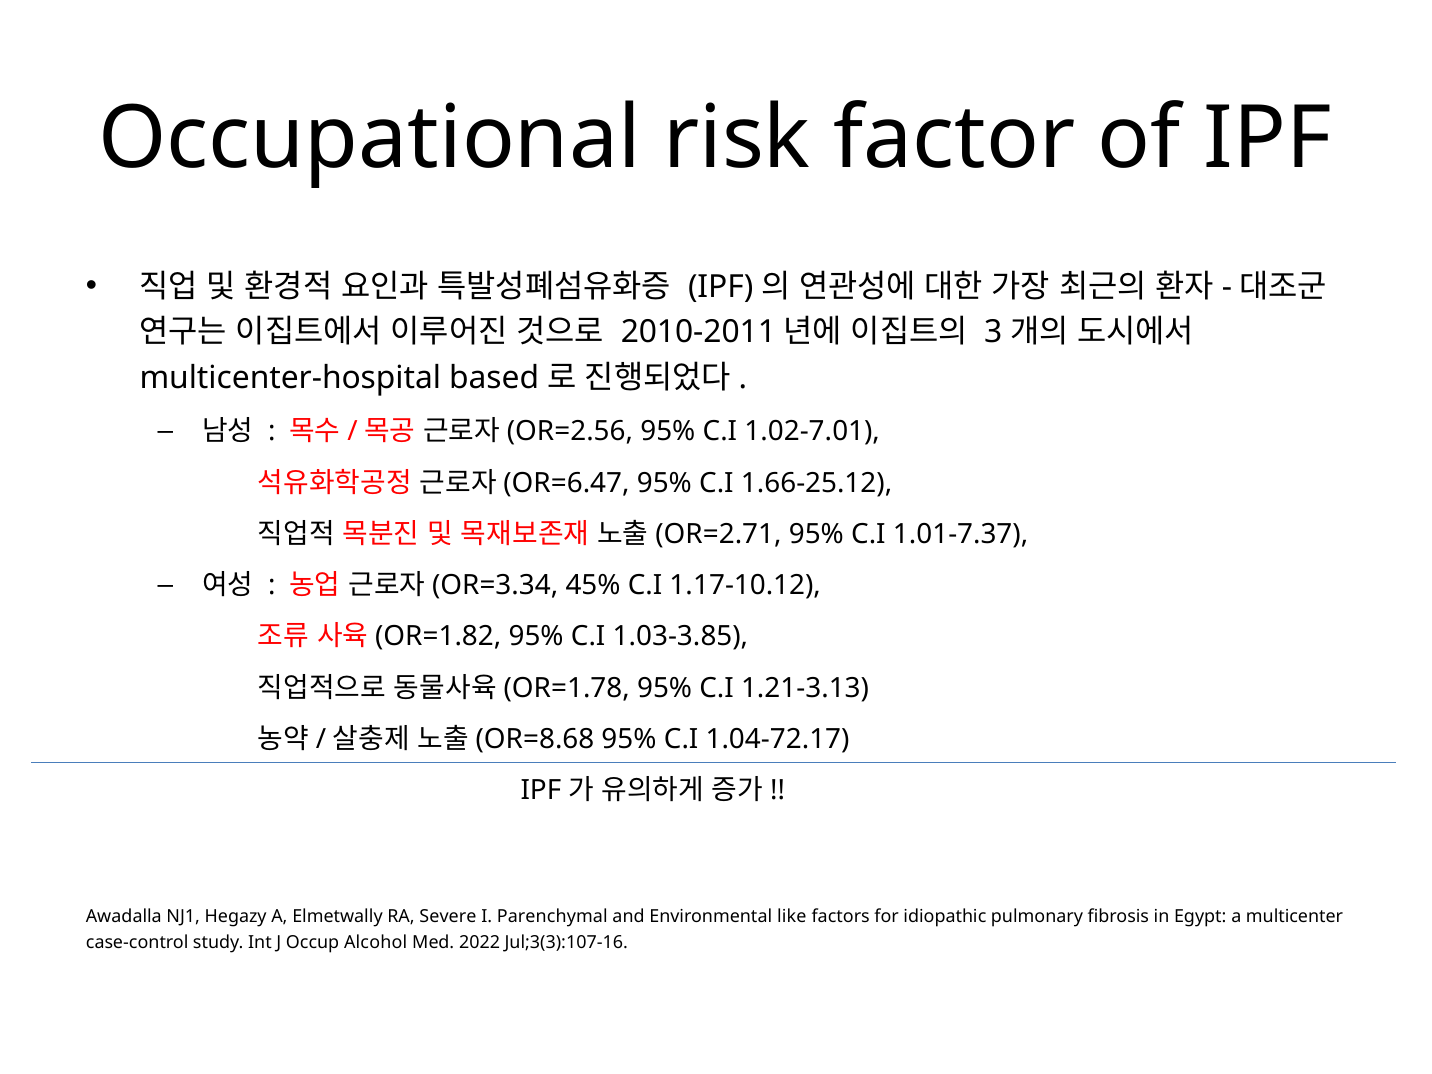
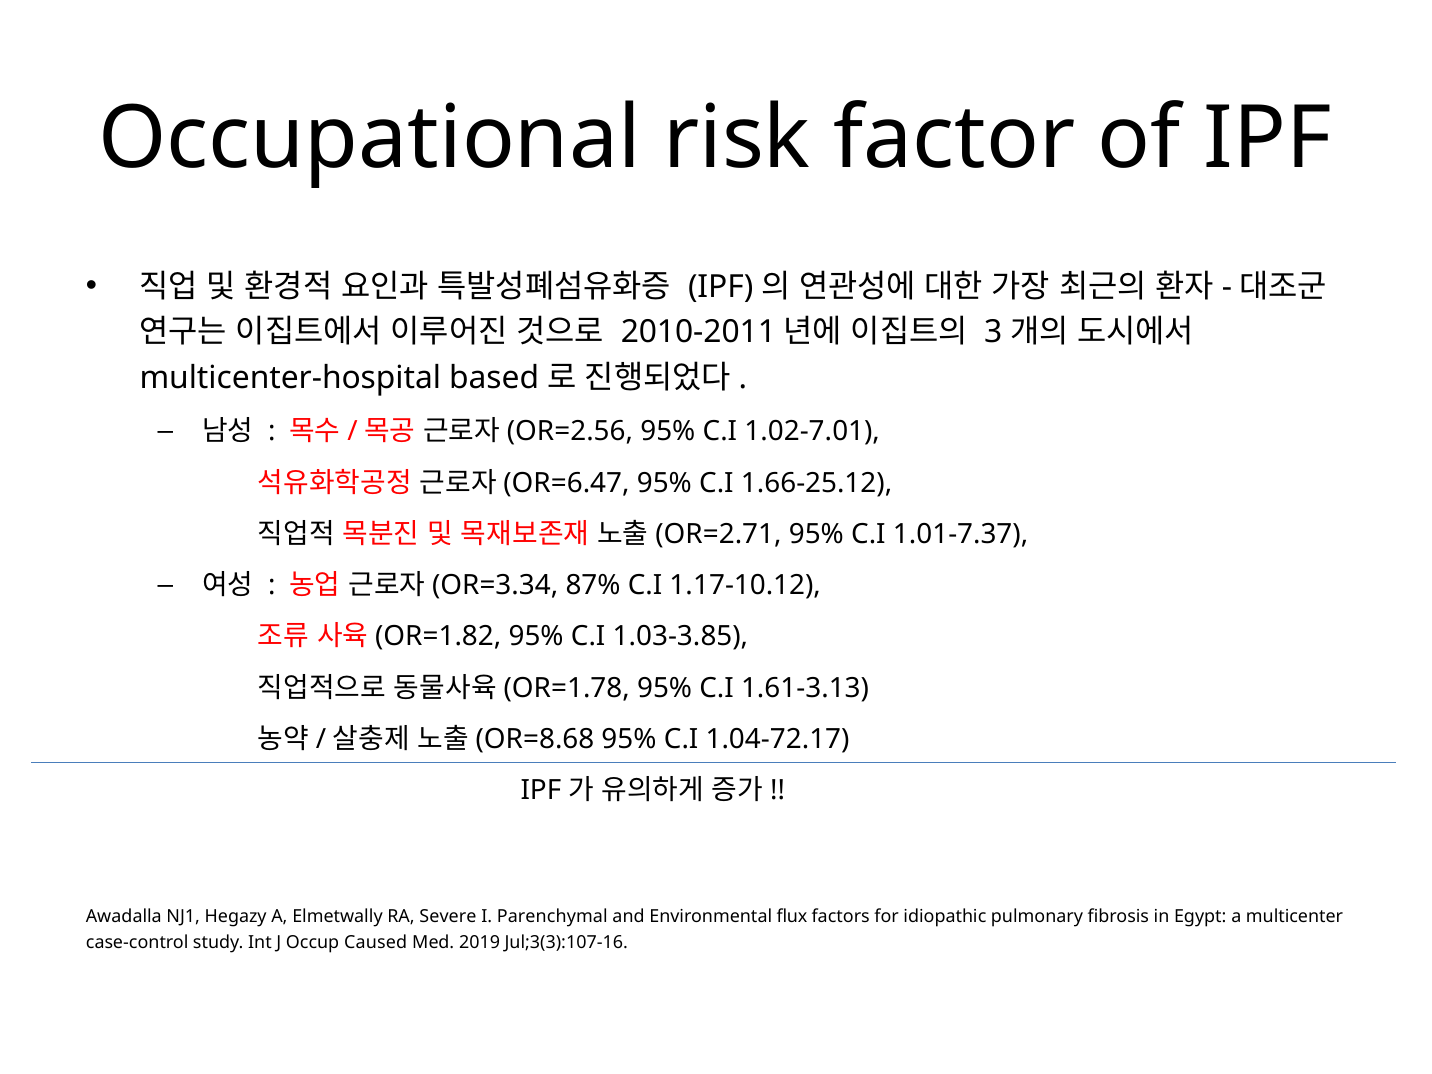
45%: 45% -> 87% (593, 585)
1.21-3.13: 1.21-3.13 -> 1.61-3.13 (805, 688)
like: like -> flux (792, 917)
Alcohol: Alcohol -> Caused (376, 943)
2022: 2022 -> 2019 (480, 943)
